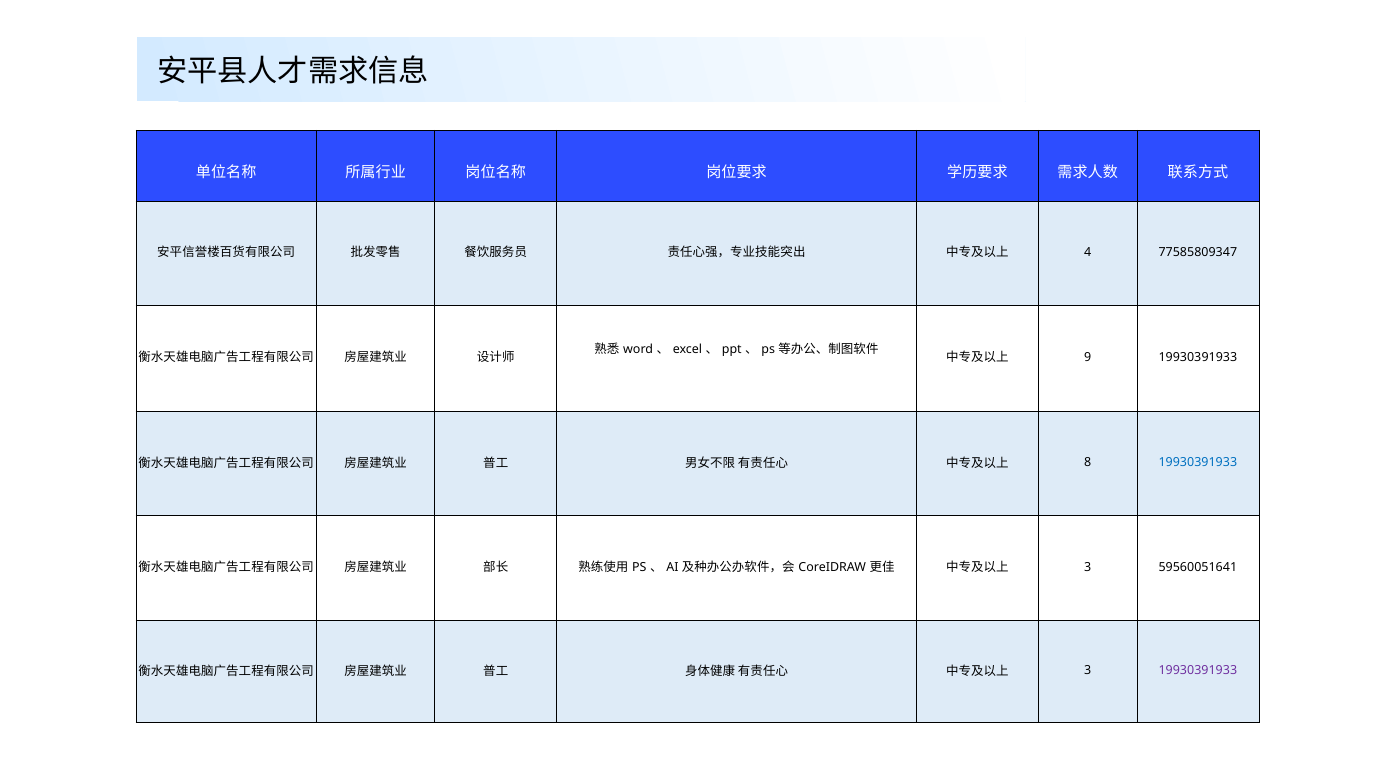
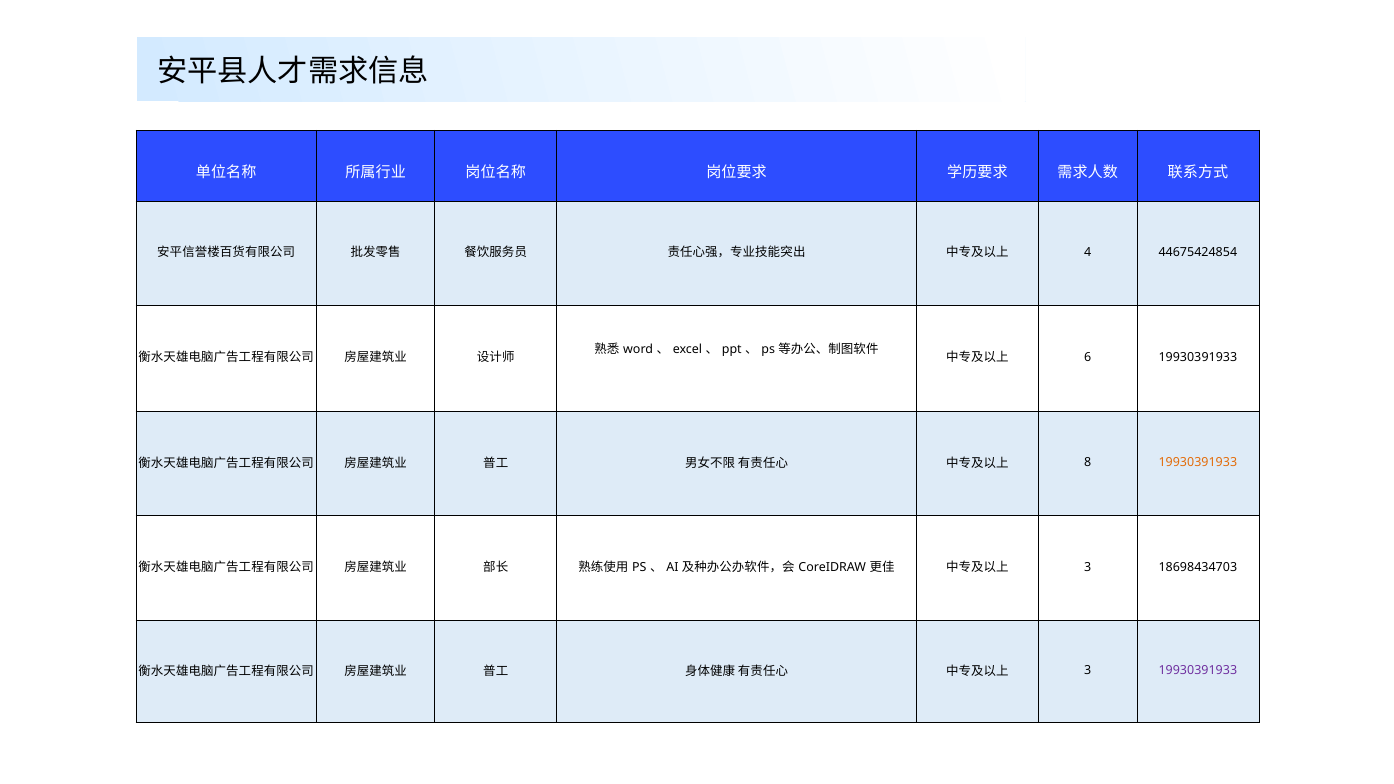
77585809347: 77585809347 -> 44675424854 (1198, 252)
9: 9 -> 6 (1088, 357)
19930391933 colour: blue -> orange (1198, 462)
59560051641: 59560051641 -> 18698434703 (1198, 567)
